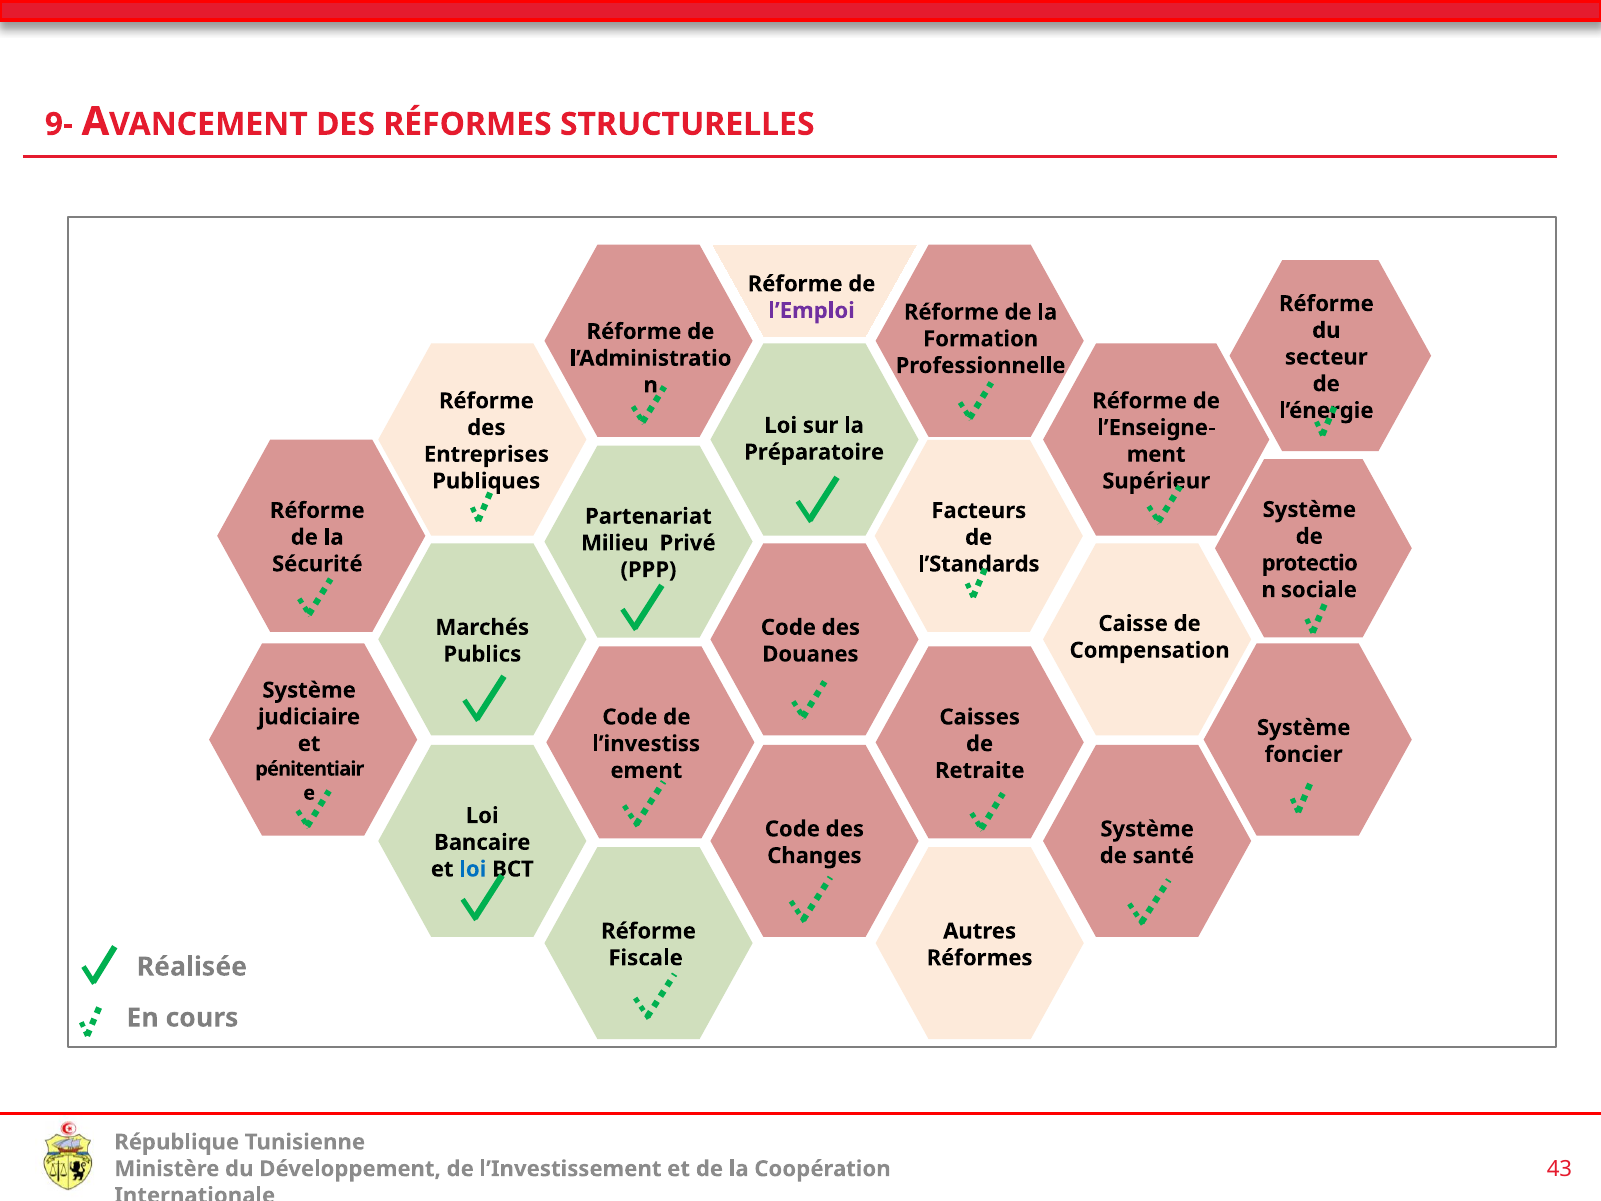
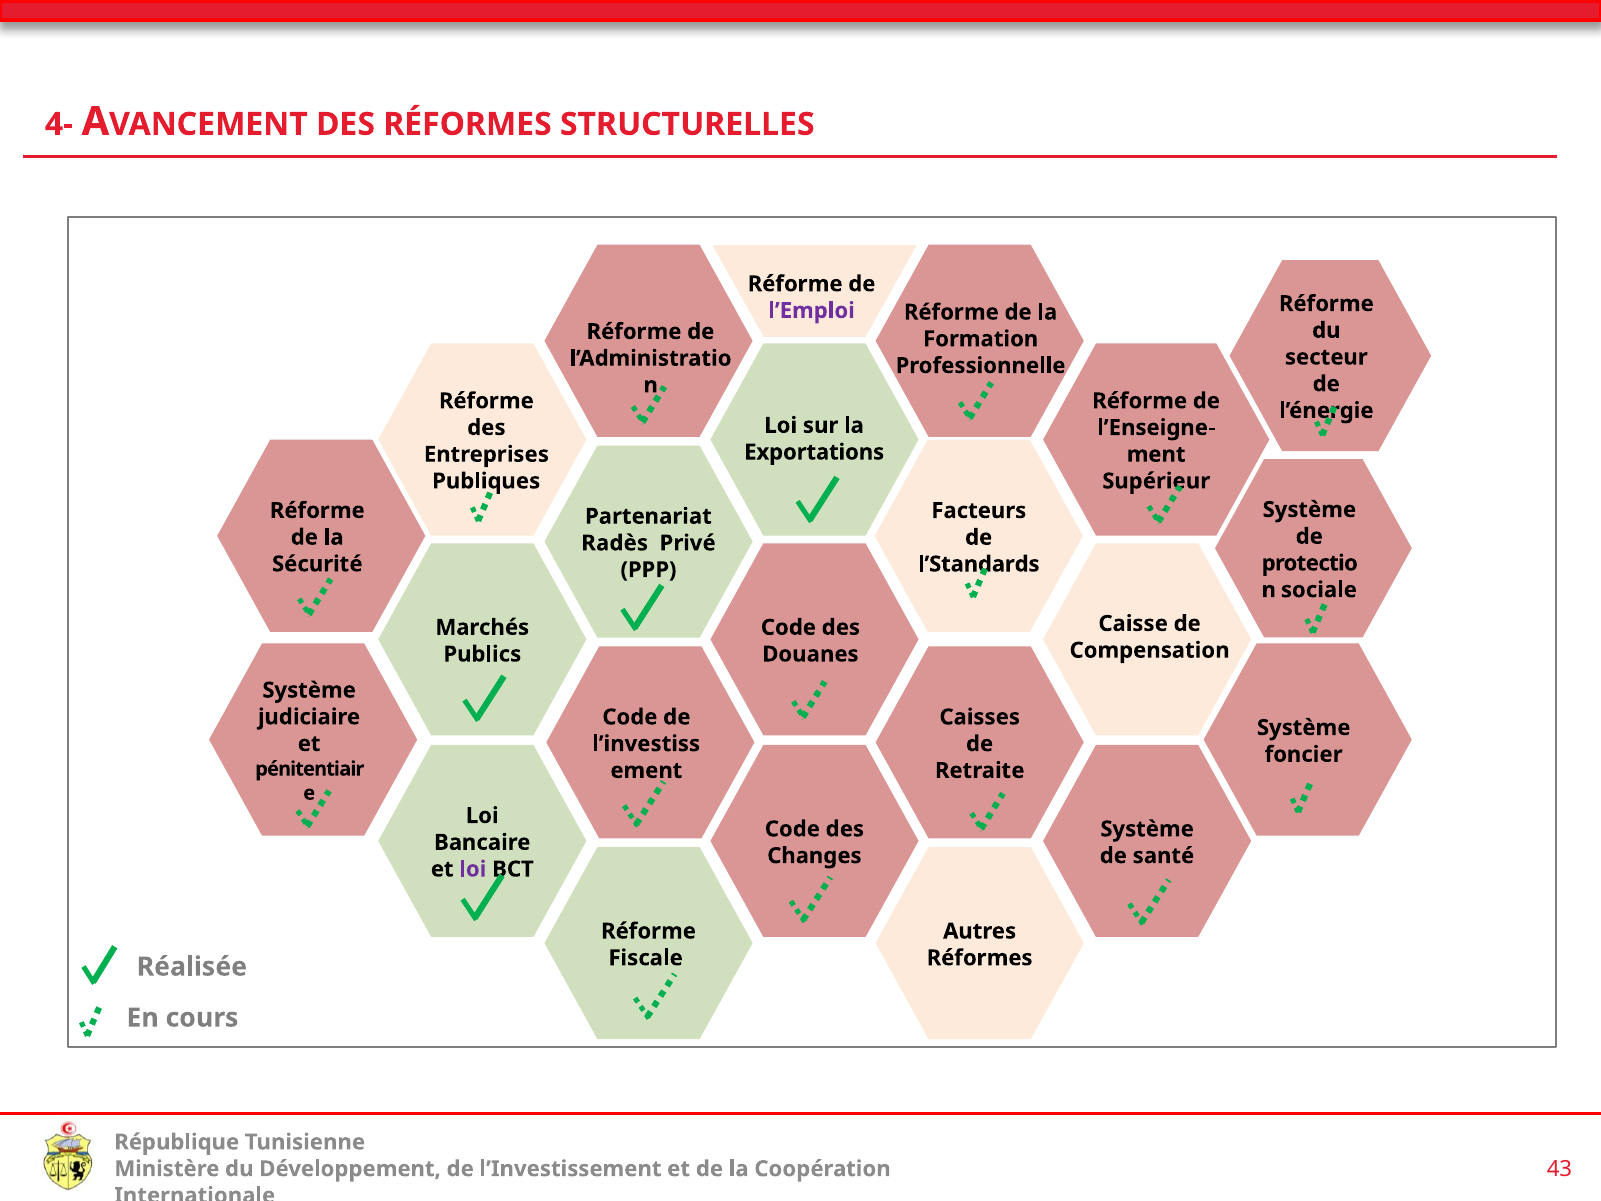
9-: 9- -> 4- (59, 124)
Préparatoire: Préparatoire -> Exportations (814, 452)
Milieu: Milieu -> Radès (615, 543)
loi colour: blue -> purple (473, 869)
